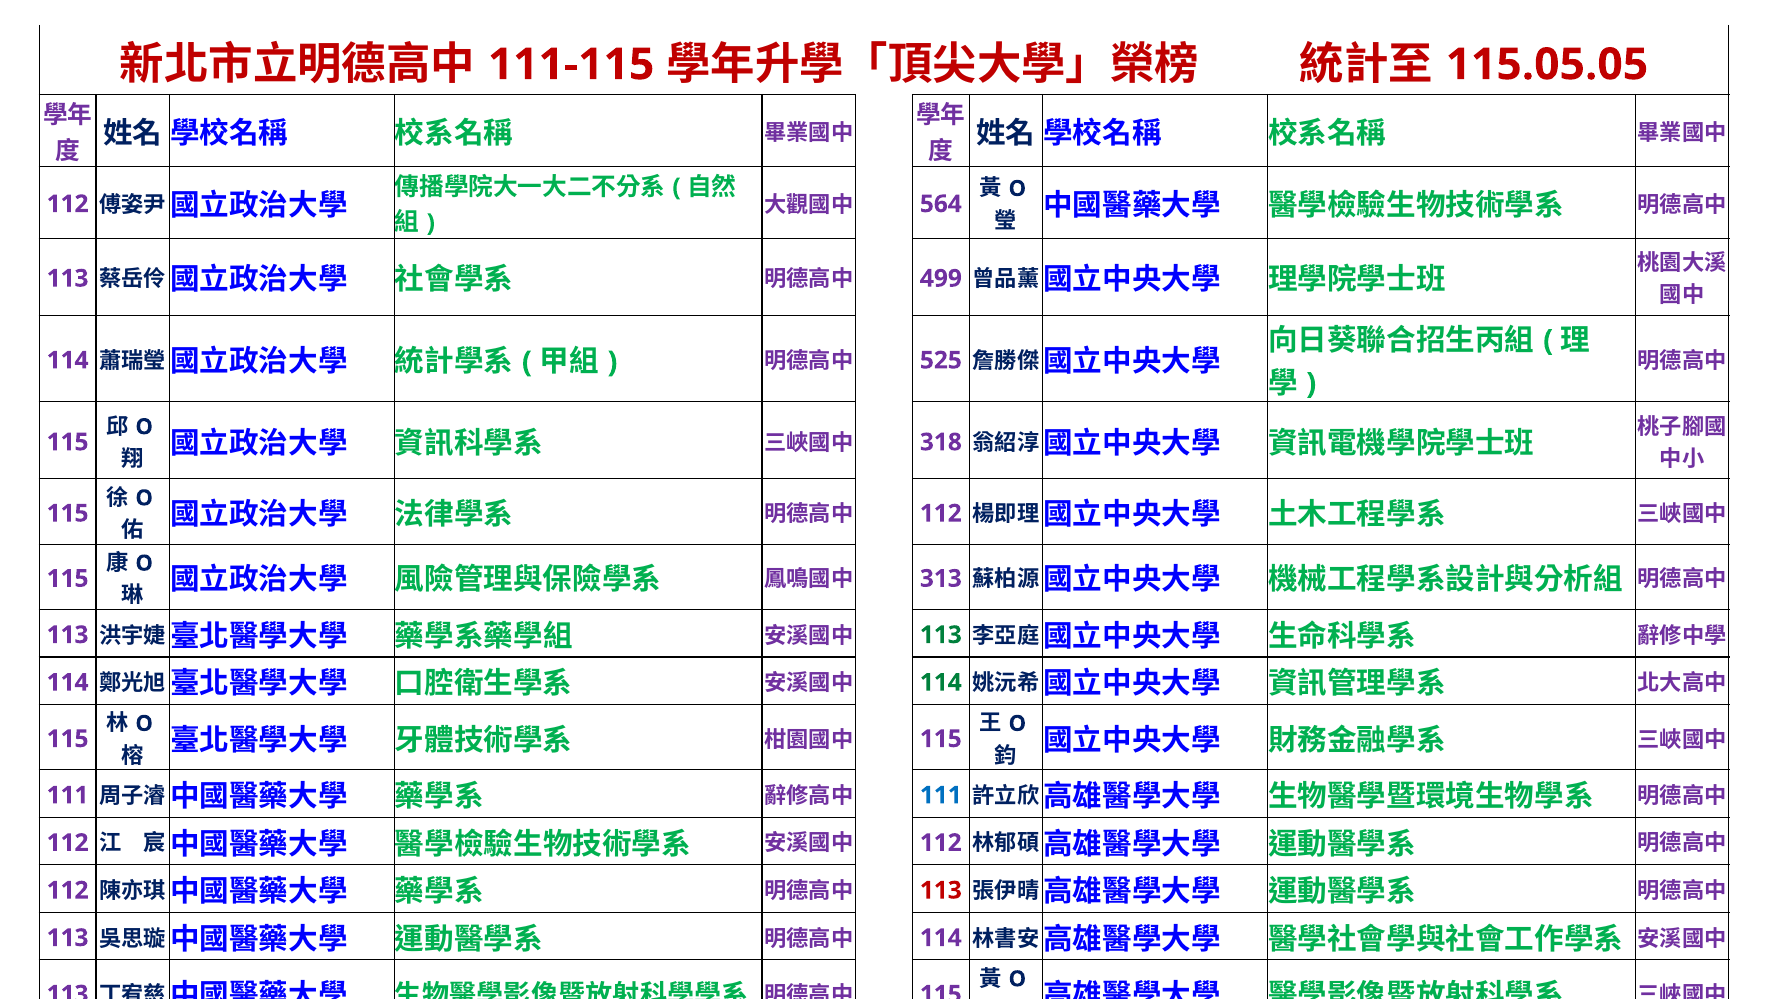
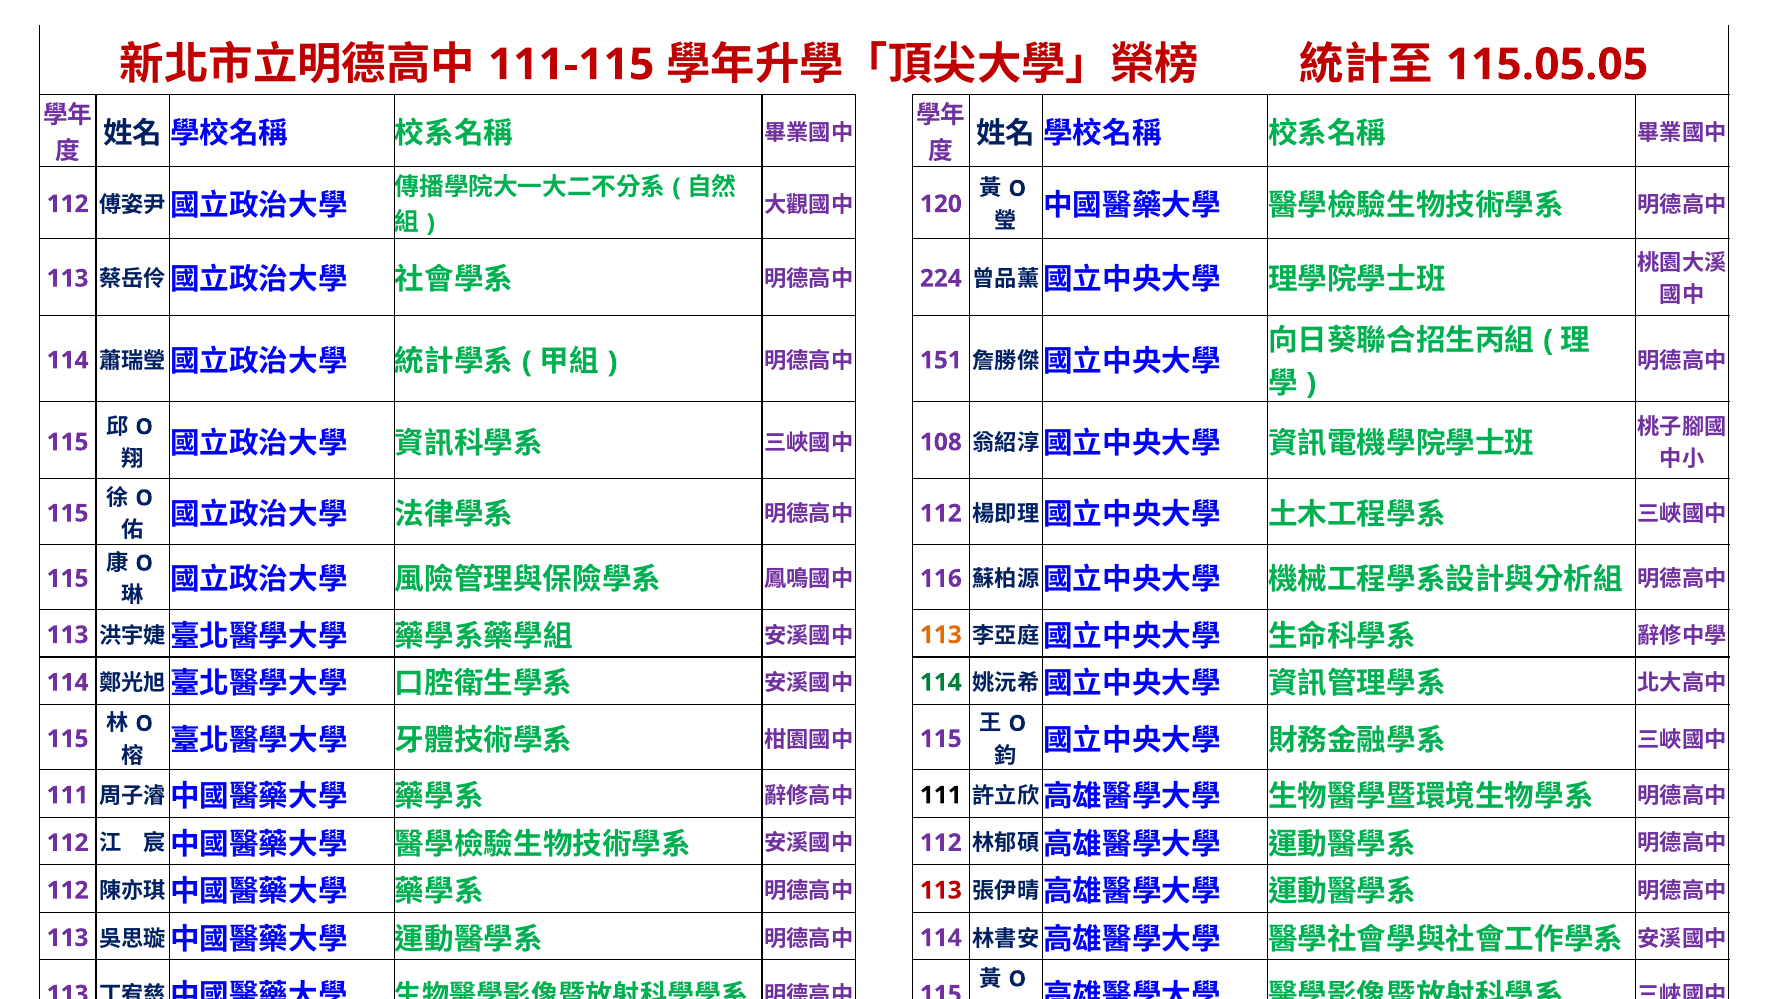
564: 564 -> 120 (941, 204)
499: 499 -> 224 (941, 278)
525: 525 -> 151 (941, 360)
318: 318 -> 108 (941, 442)
313: 313 -> 116 (941, 579)
113 colour: green -> orange (941, 635)
111 colour: blue -> black (941, 795)
